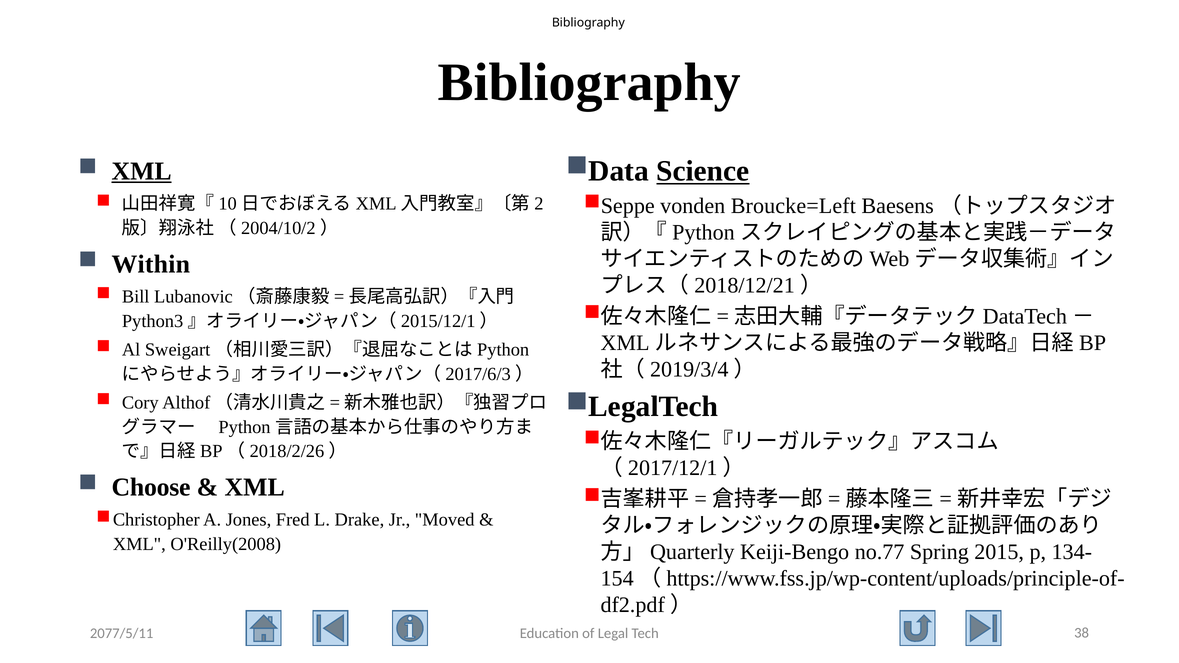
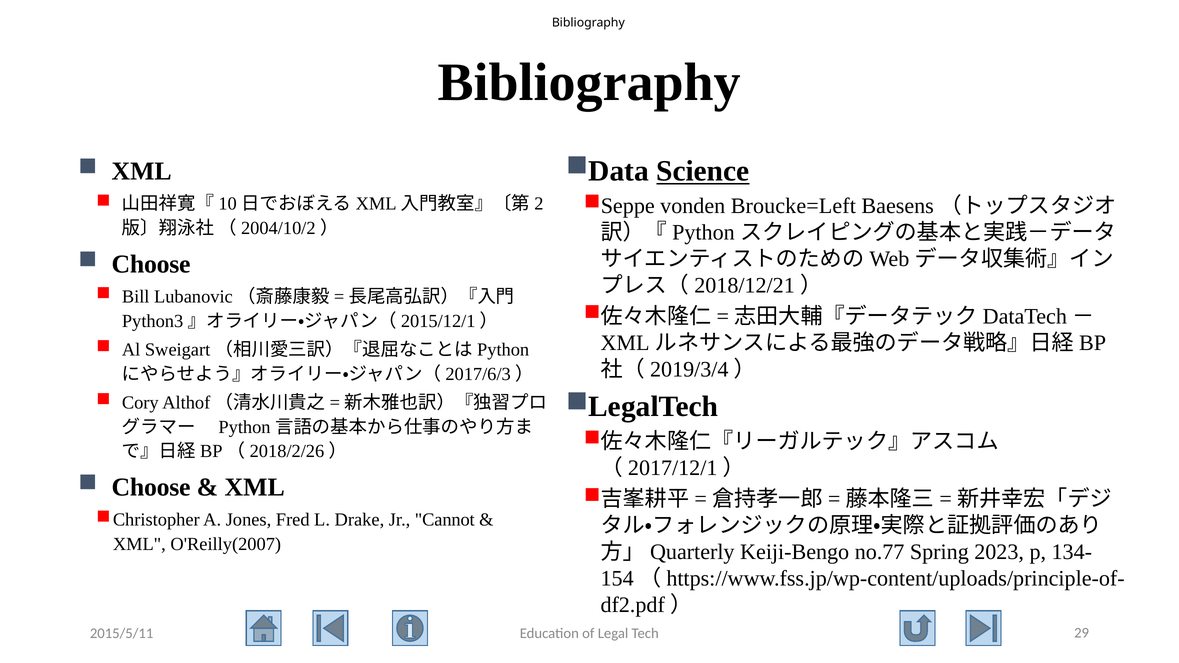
XML underline: present -> none (142, 171)
Within: Within -> Choose (151, 264)
Moved: Moved -> Cannot (445, 520)
O'Reilly(2008: O'Reilly(2008 -> O'Reilly(2007 (226, 544)
2015: 2015 -> 2023 (999, 552)
2077/5/11: 2077/5/11 -> 2015/5/11 (122, 633)
38: 38 -> 29 (1082, 633)
